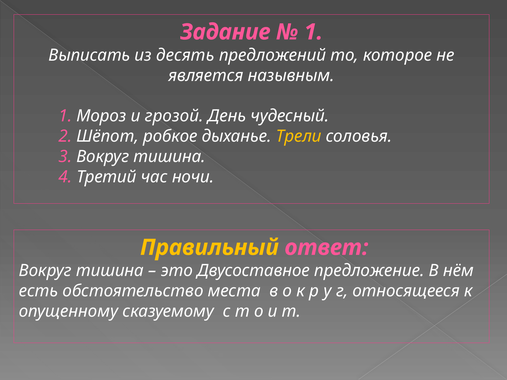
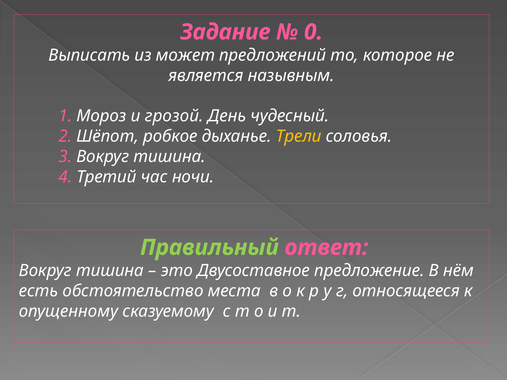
1: 1 -> 0 (314, 32)
десять: десять -> может (185, 55)
Правильный colour: yellow -> light green (209, 248)
